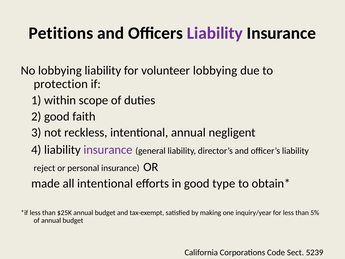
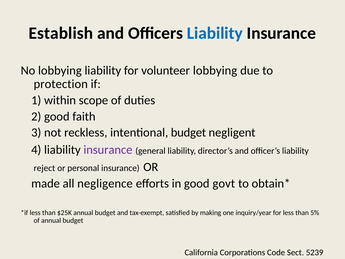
Petitions: Petitions -> Establish (61, 33)
Liability colour: purple -> blue (215, 33)
intentional annual: annual -> budget (188, 133)
all intentional: intentional -> negligence (105, 183)
type: type -> govt (224, 183)
